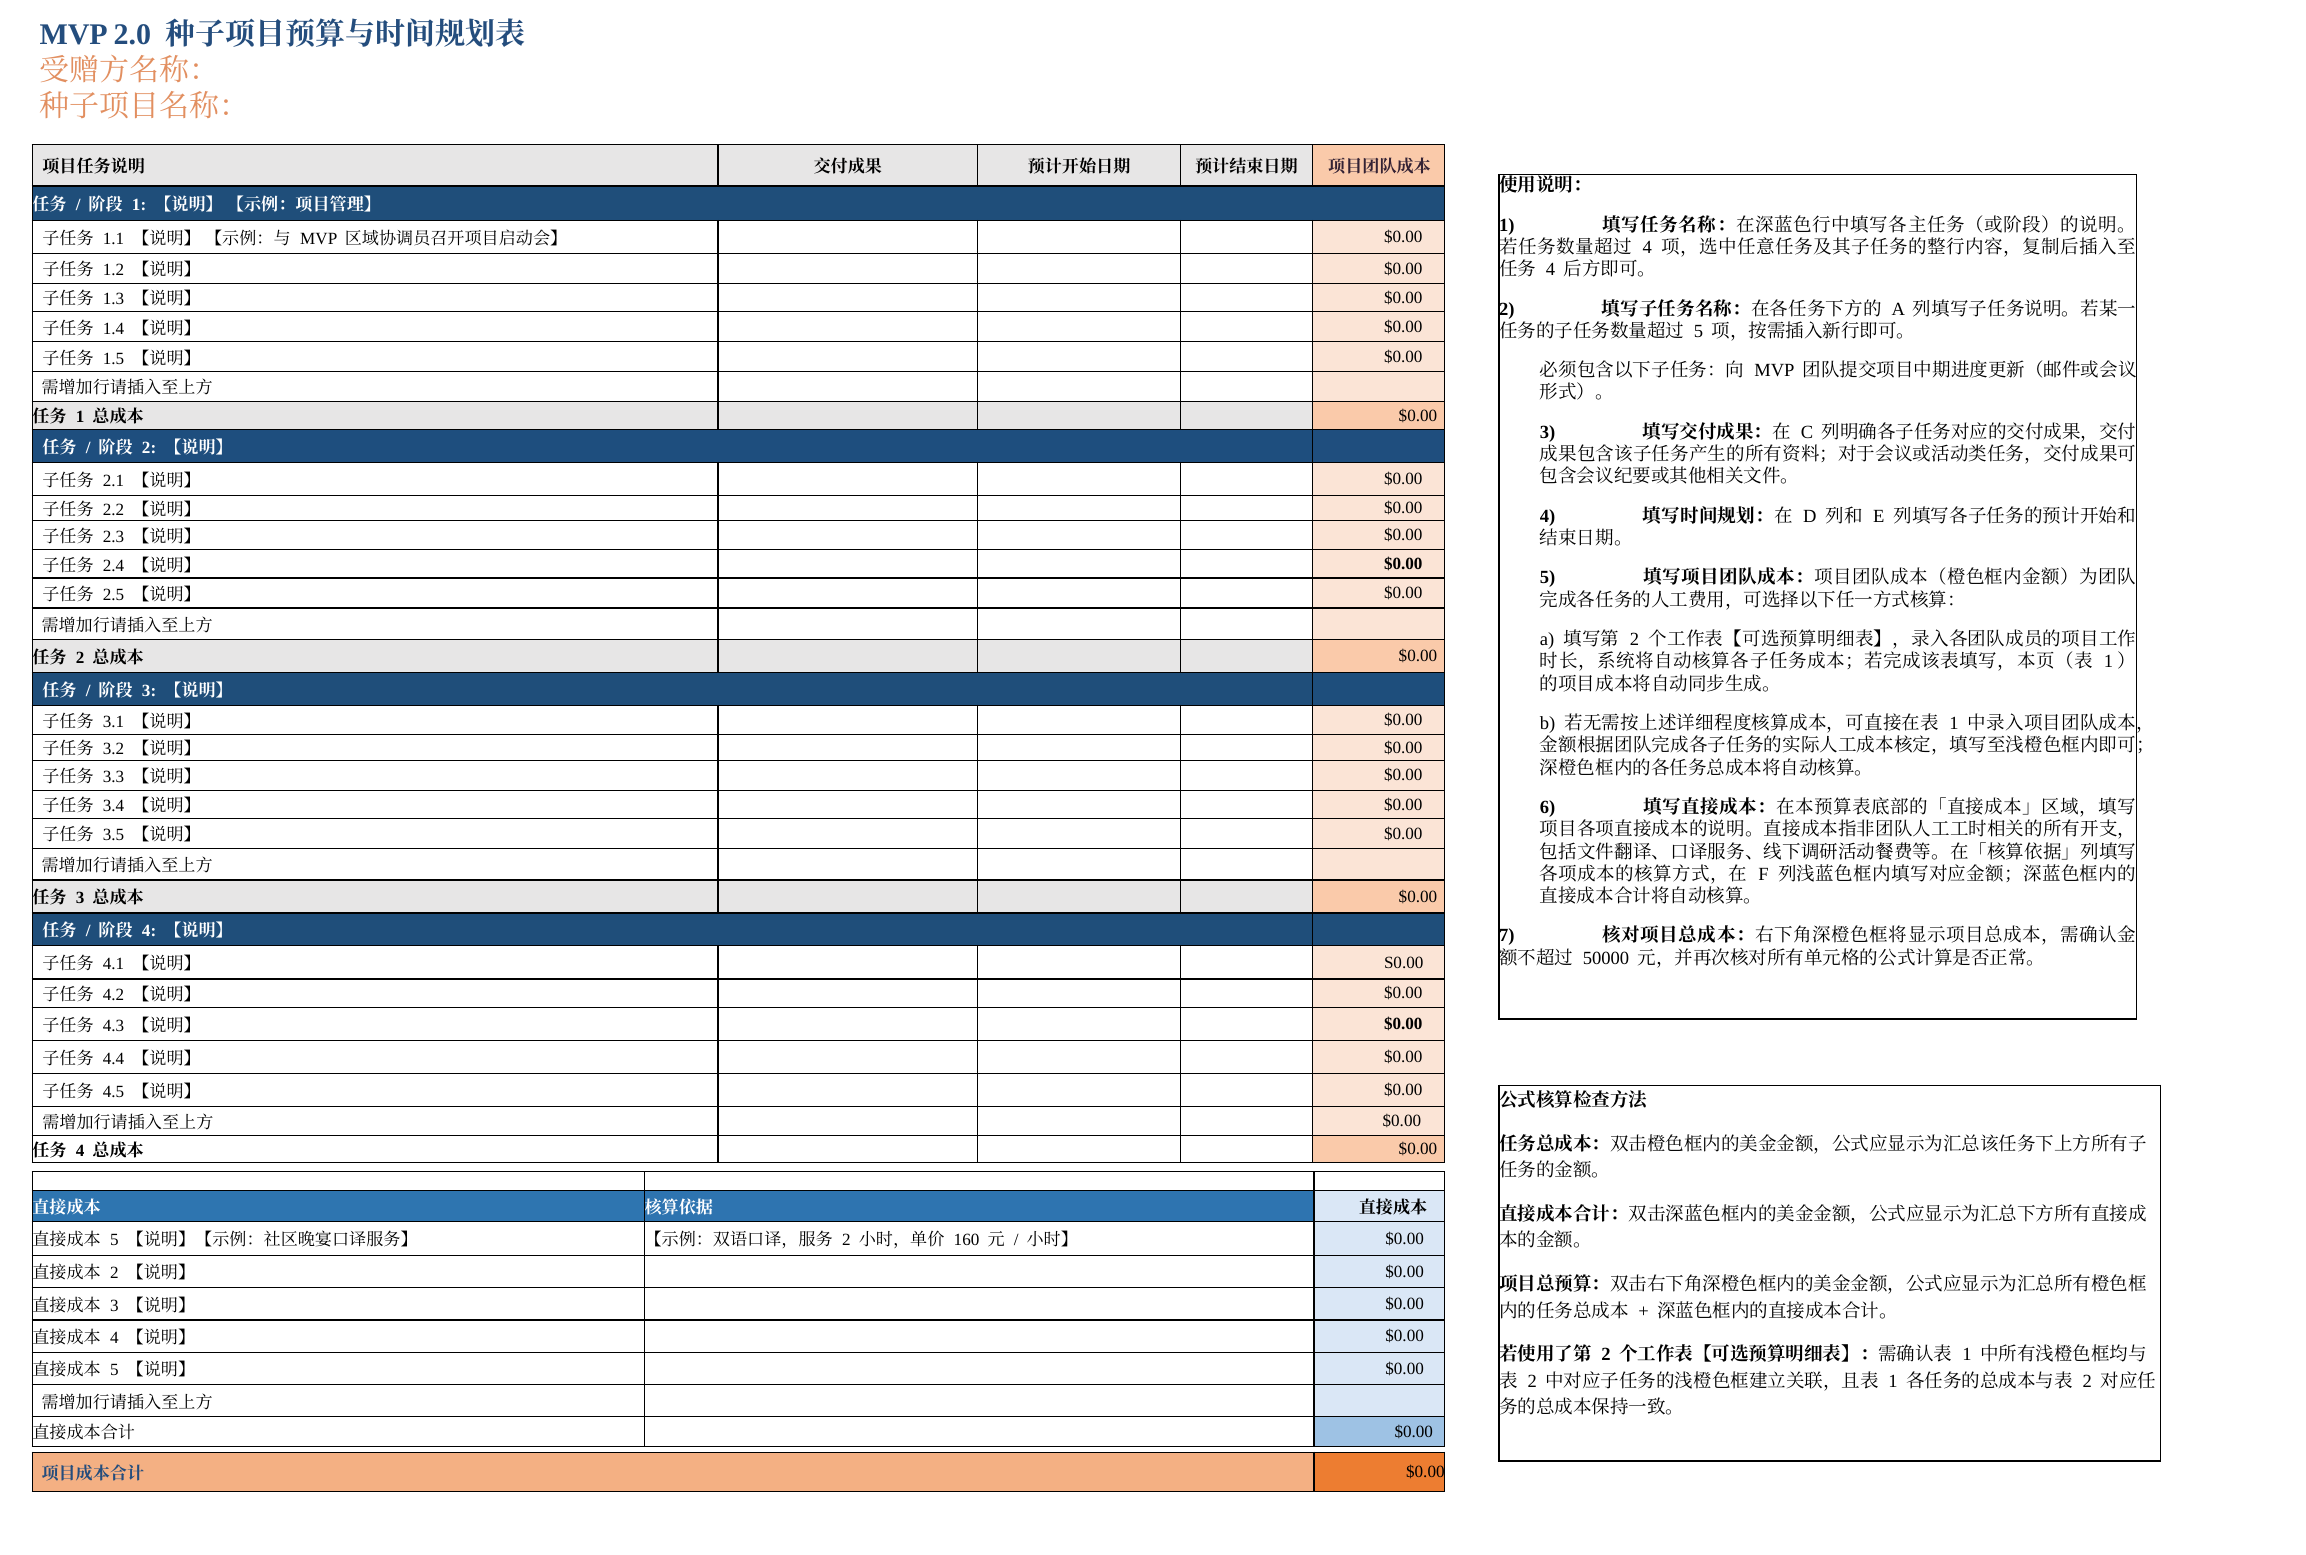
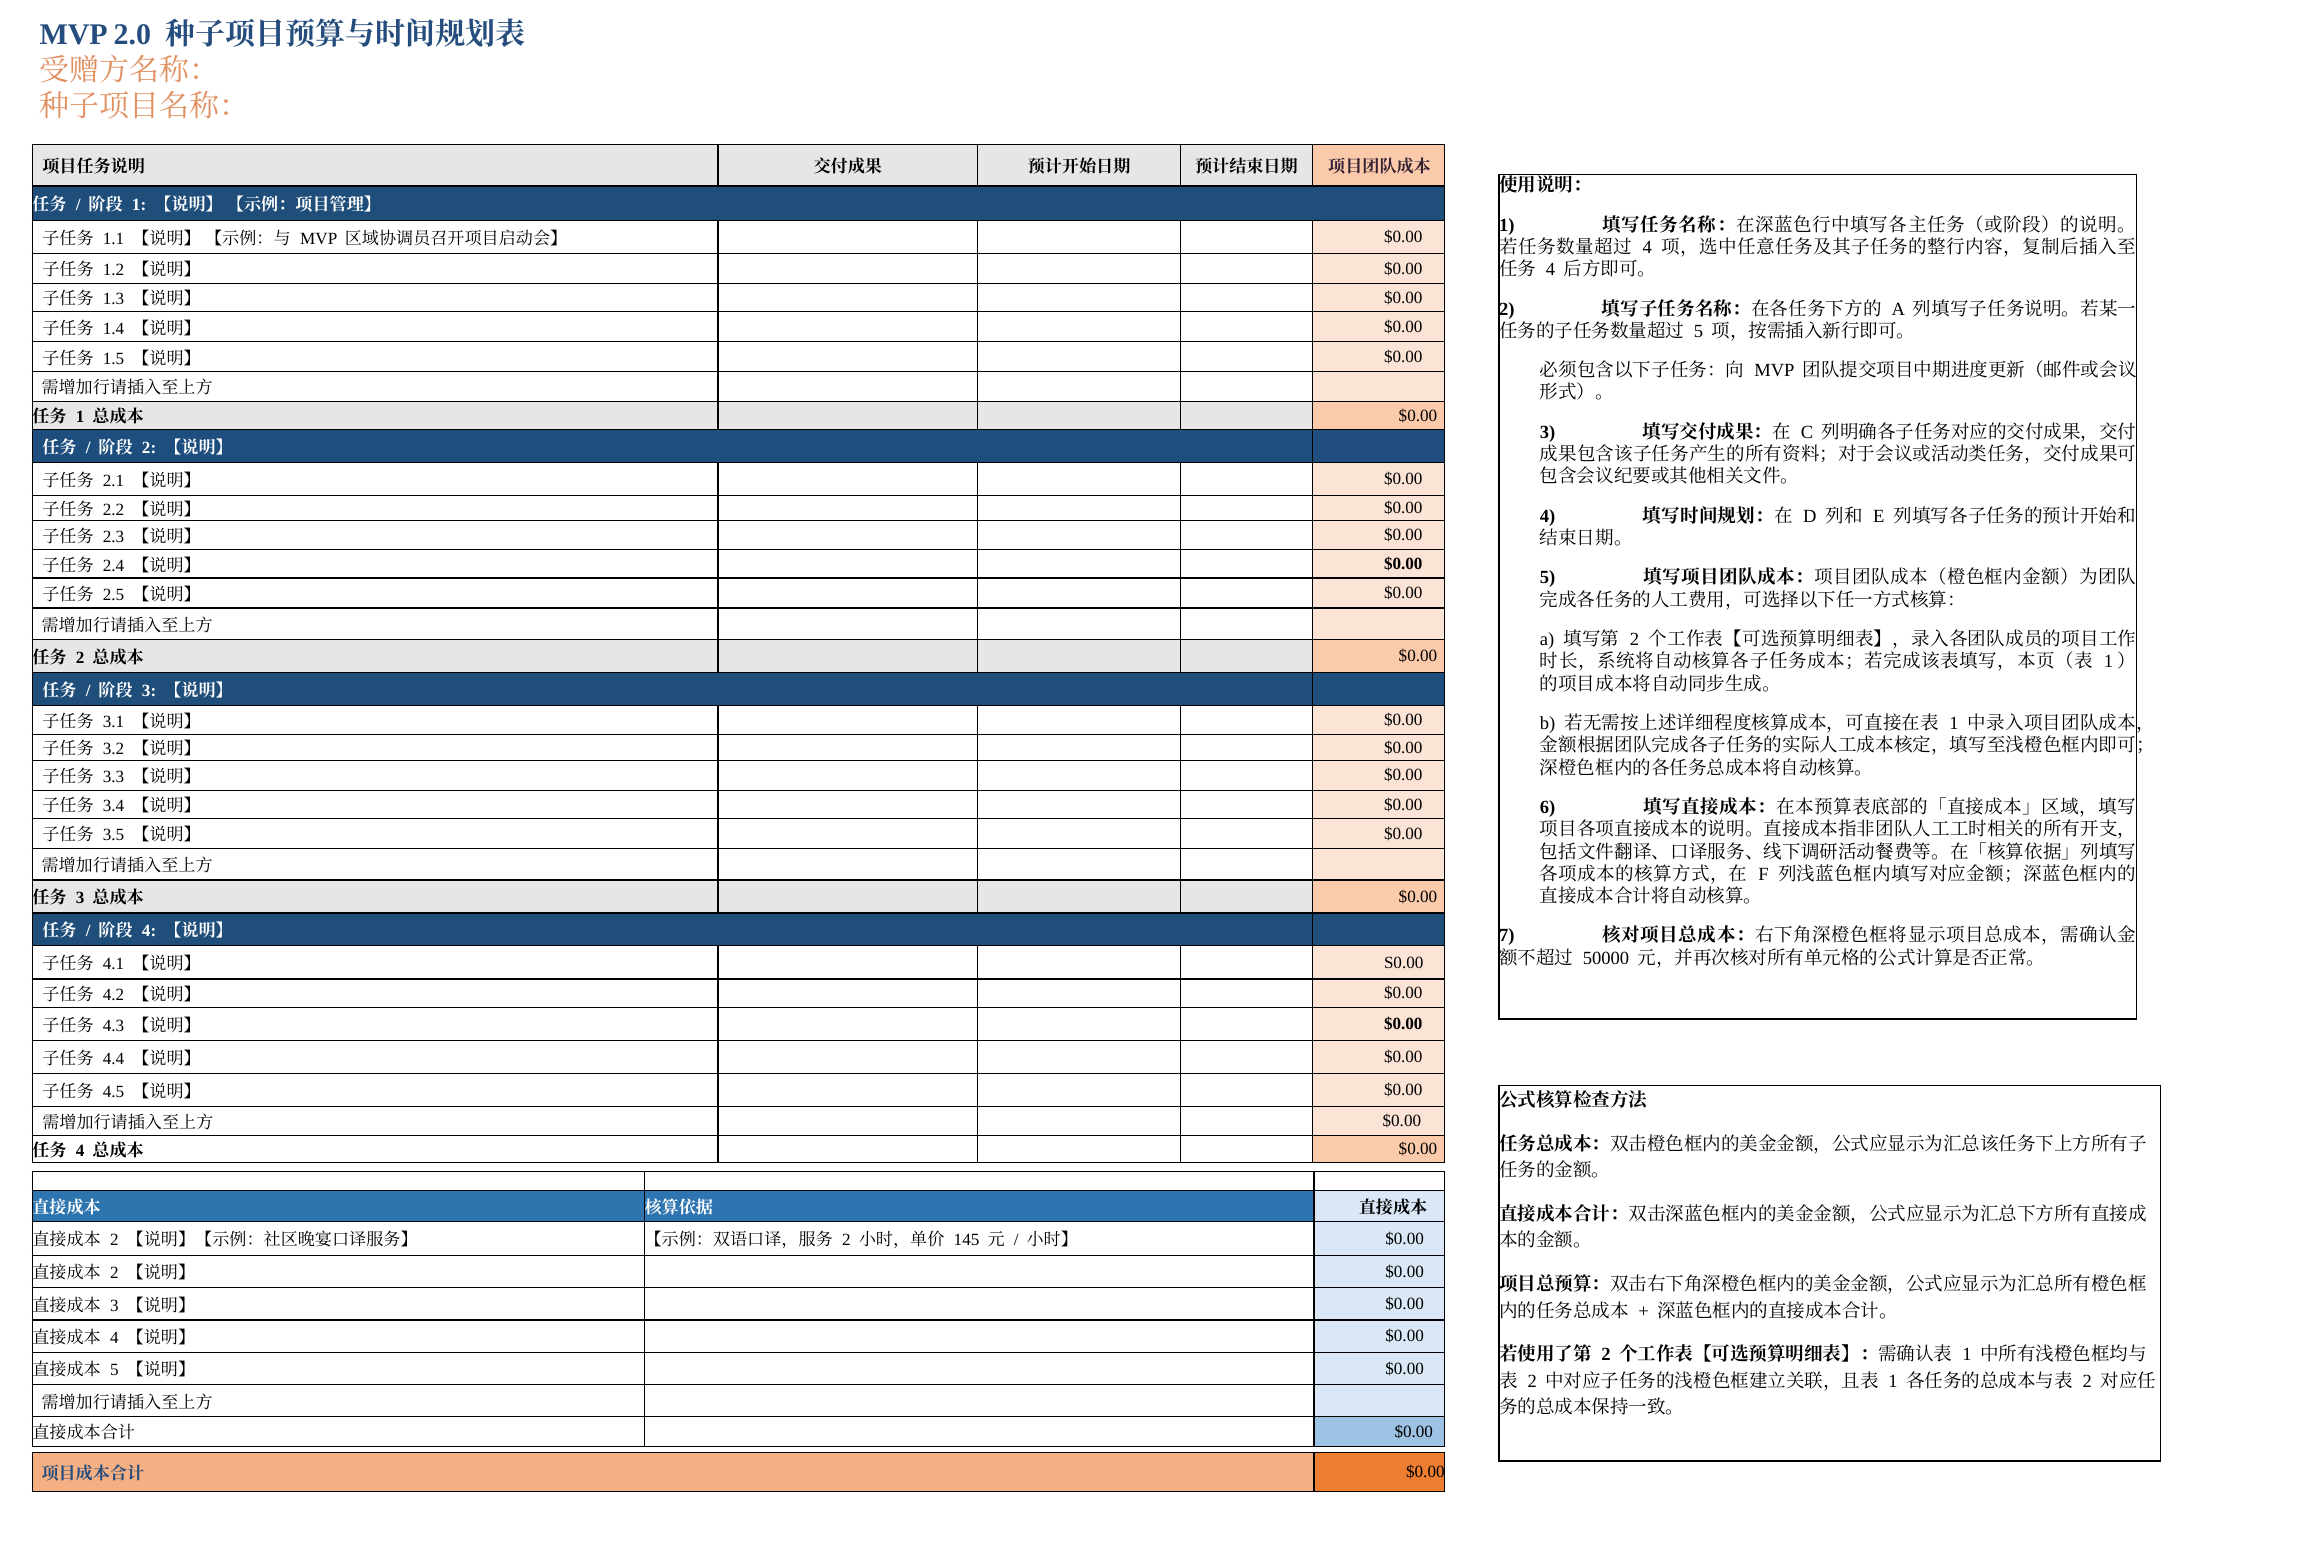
5: 5 -> 2 (114, 1240)
160: 160 -> 145 (967, 1240)
